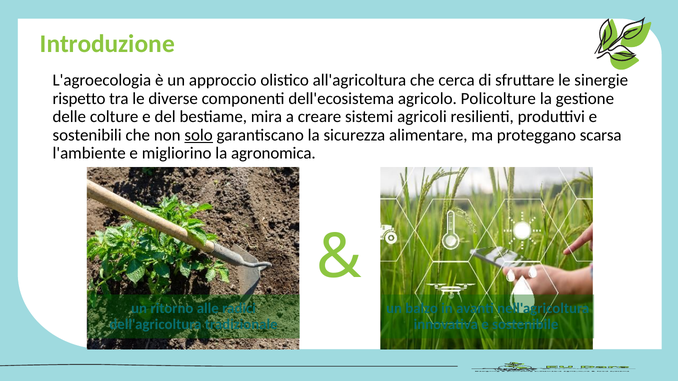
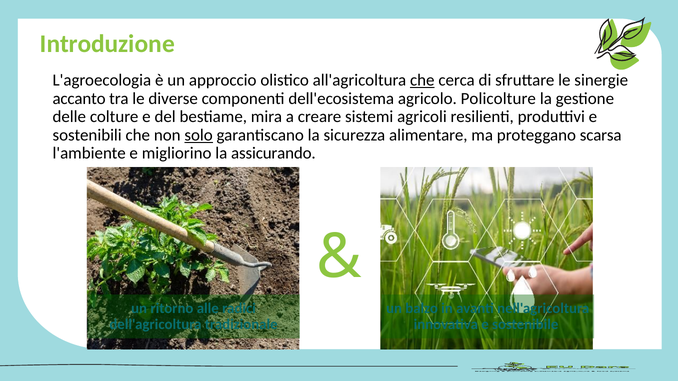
che underline: none -> present (422, 80)
rispetto: rispetto -> accanto (79, 99)
agronomica: agronomica -> assicurando (273, 153)
